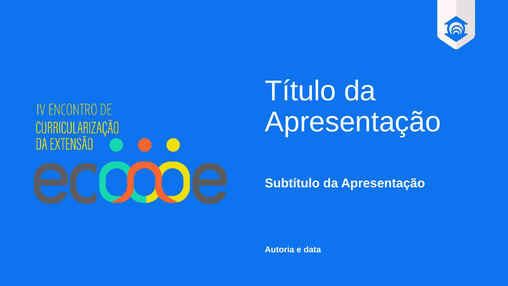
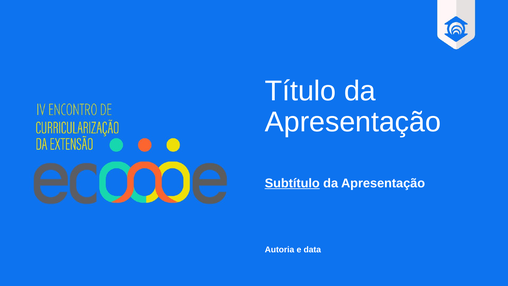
Subtítulo underline: none -> present (292, 183)
